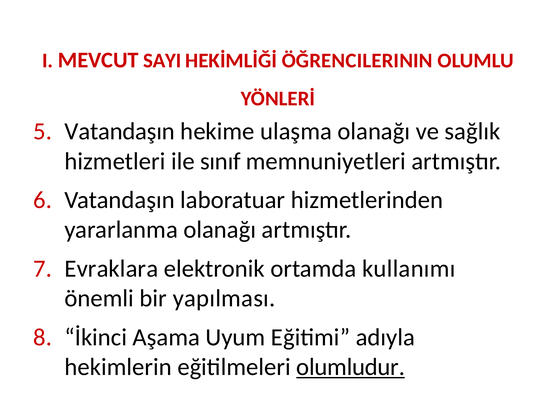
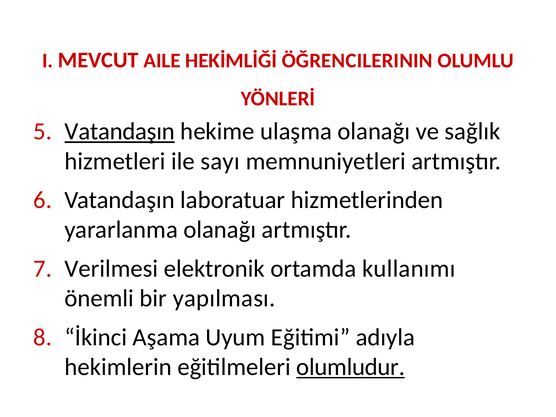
SAYI: SAYI -> AILE (162, 61)
Vatandaşın underline: none -> present (120, 132)
sınıf: sınıf -> sayı (220, 161)
Evraklara: Evraklara -> Verilmesi (111, 269)
